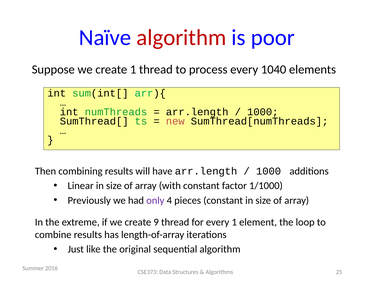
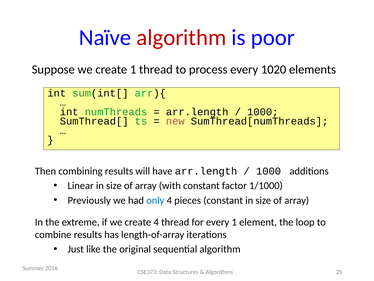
1040: 1040 -> 1020 (274, 69)
only colour: purple -> blue (155, 200)
create 9: 9 -> 4 (156, 222)
